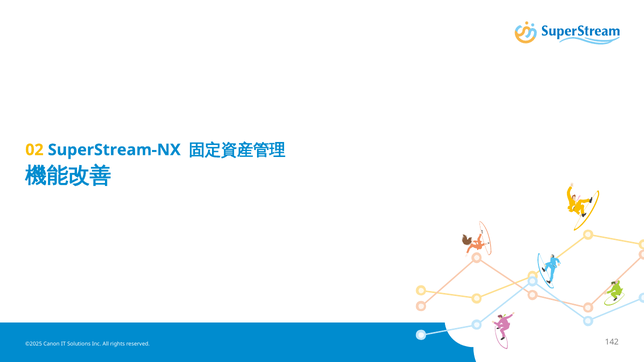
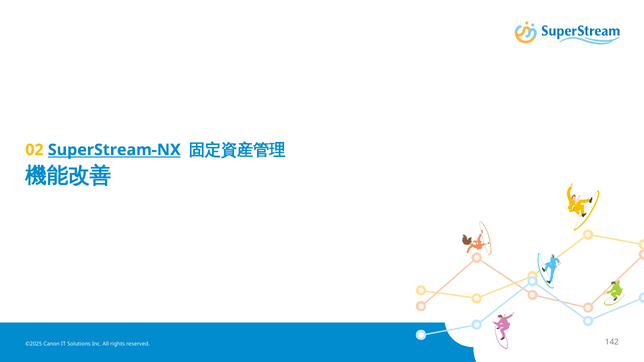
SuperStream-NX underline: none -> present (114, 150)
